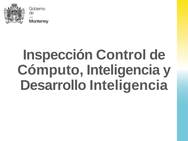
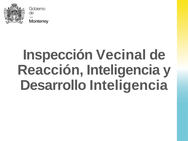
Control: Control -> Vecinal (121, 55)
Cómputo: Cómputo -> Reacción (51, 70)
